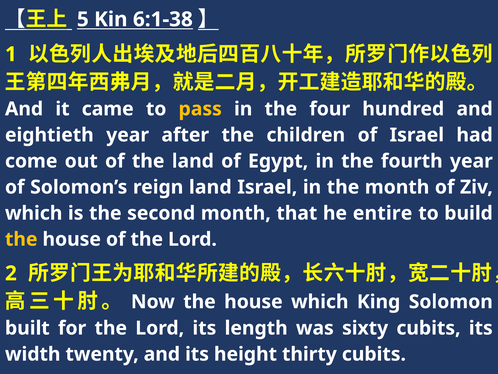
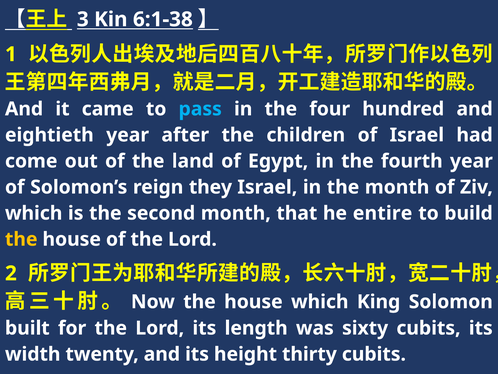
5: 5 -> 3 (83, 19)
pass colour: yellow -> light blue (200, 109)
reign land: land -> they (210, 187)
